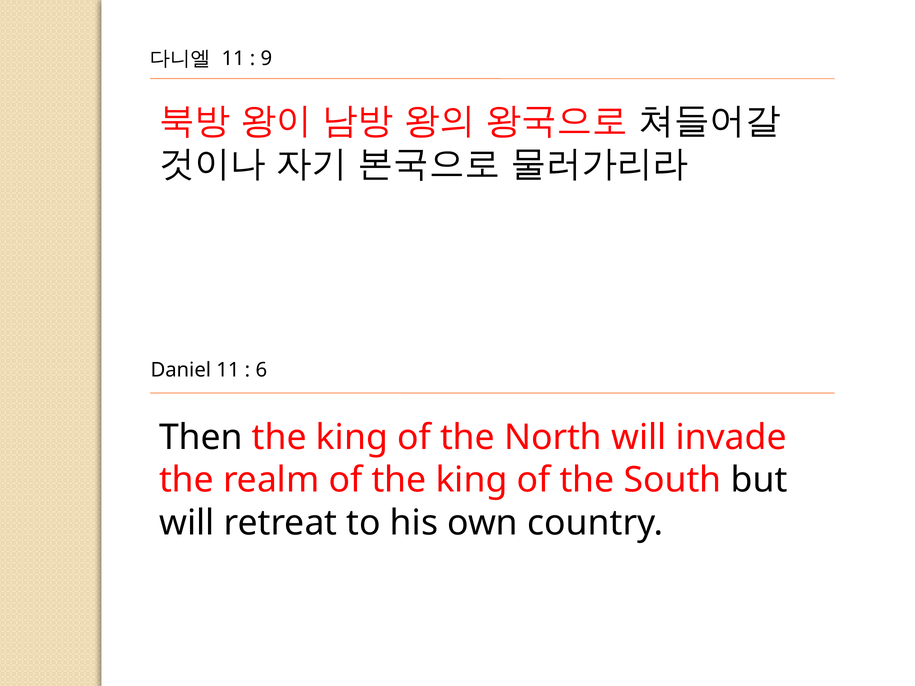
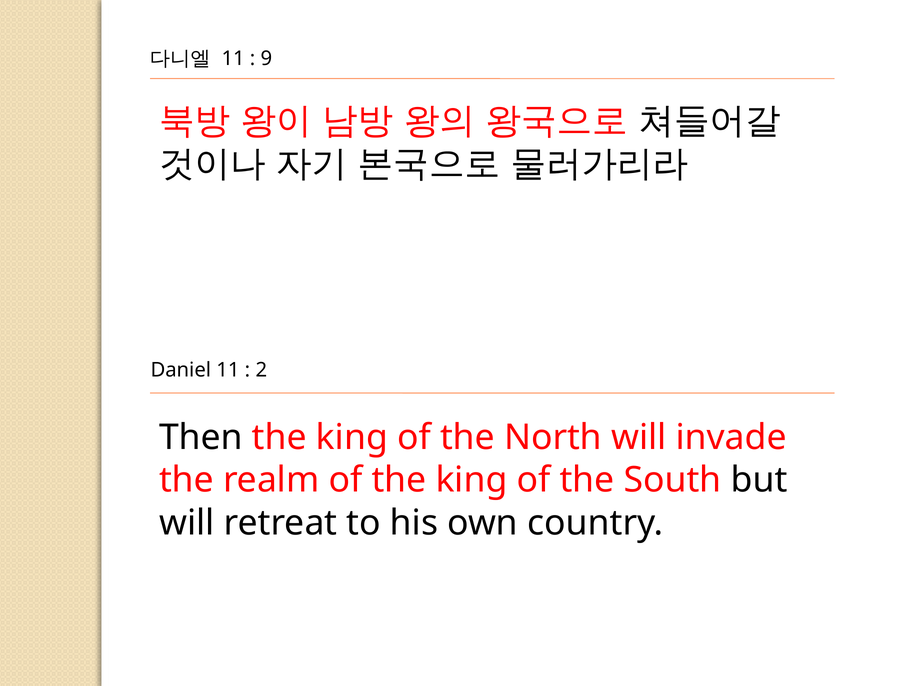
6: 6 -> 2 (261, 370)
